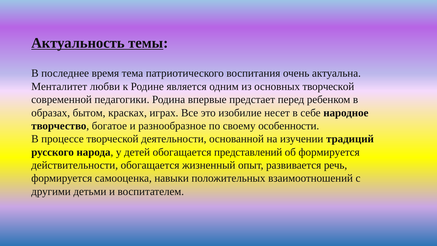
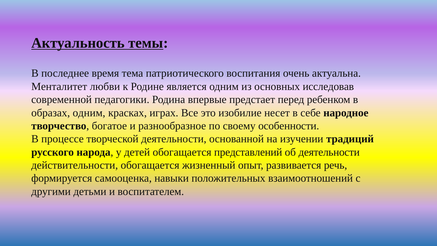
основных творческой: творческой -> исследовав (328, 86)
образах бытом: бытом -> одним (89, 113)
об формируется: формируется -> деятельности (329, 152)
